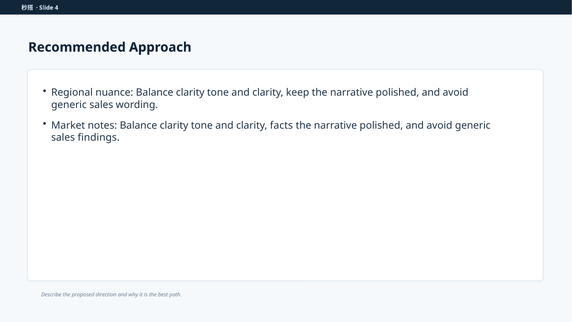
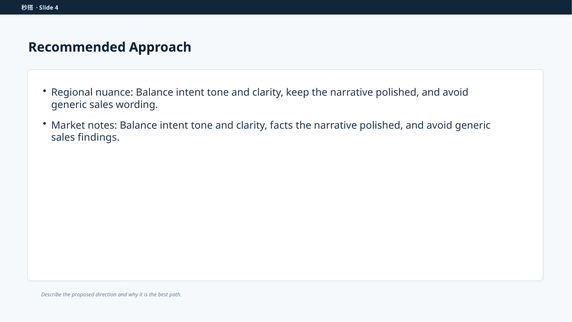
nuance Balance clarity: clarity -> intent (190, 93)
notes Balance clarity: clarity -> intent (174, 125)
